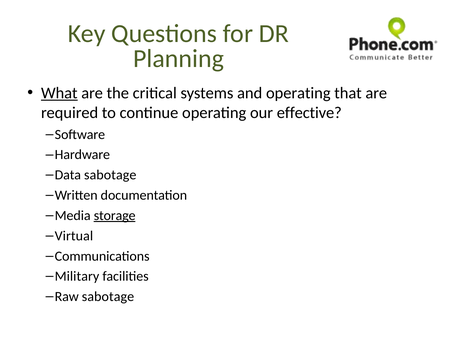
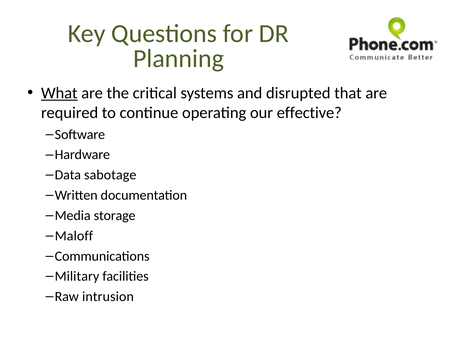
and operating: operating -> disrupted (298, 93)
storage underline: present -> none (115, 216)
Virtual: Virtual -> Maloff (74, 236)
Raw sabotage: sabotage -> intrusion (108, 297)
